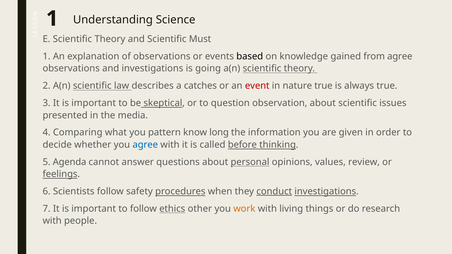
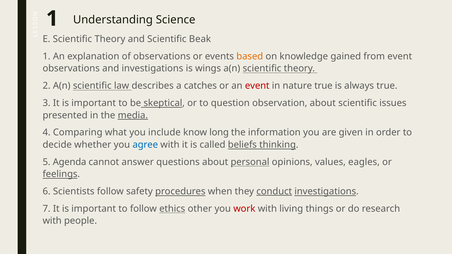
Must: Must -> Beak (200, 39)
based colour: black -> orange (250, 56)
from agree: agree -> event (400, 56)
going: going -> wings (208, 69)
media underline: none -> present (133, 115)
pattern: pattern -> include (164, 133)
before: before -> beliefs (242, 145)
review: review -> eagles (364, 162)
work colour: orange -> red (244, 209)
